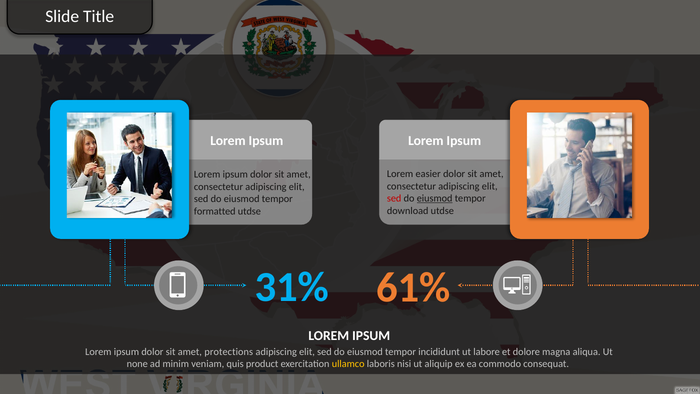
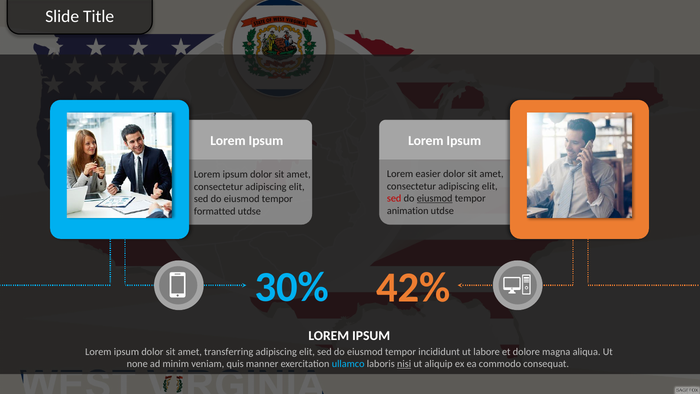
download: download -> animation (408, 211)
31%: 31% -> 30% (292, 287)
61%: 61% -> 42% (413, 287)
protections: protections -> transferring (229, 351)
product: product -> manner (262, 364)
ullamco colour: yellow -> light blue (348, 364)
nisi underline: none -> present (404, 364)
